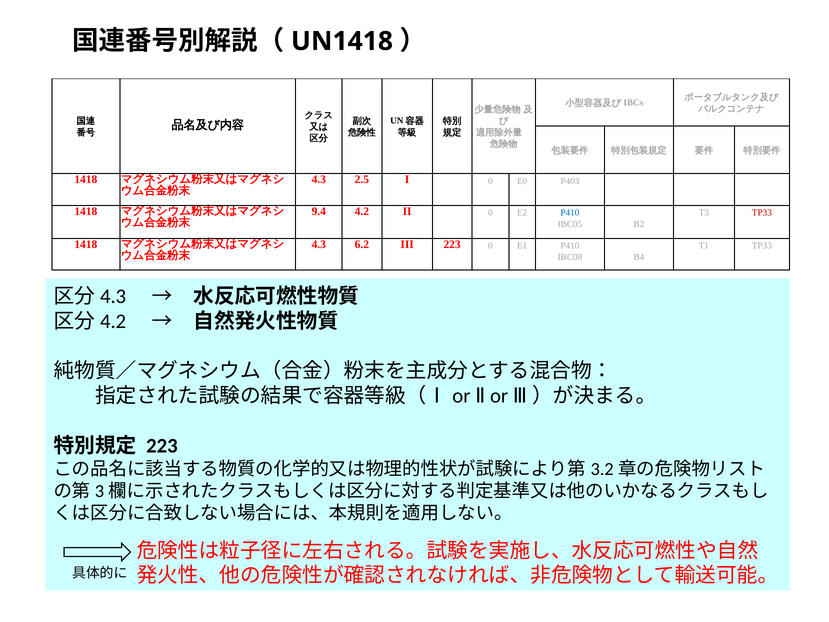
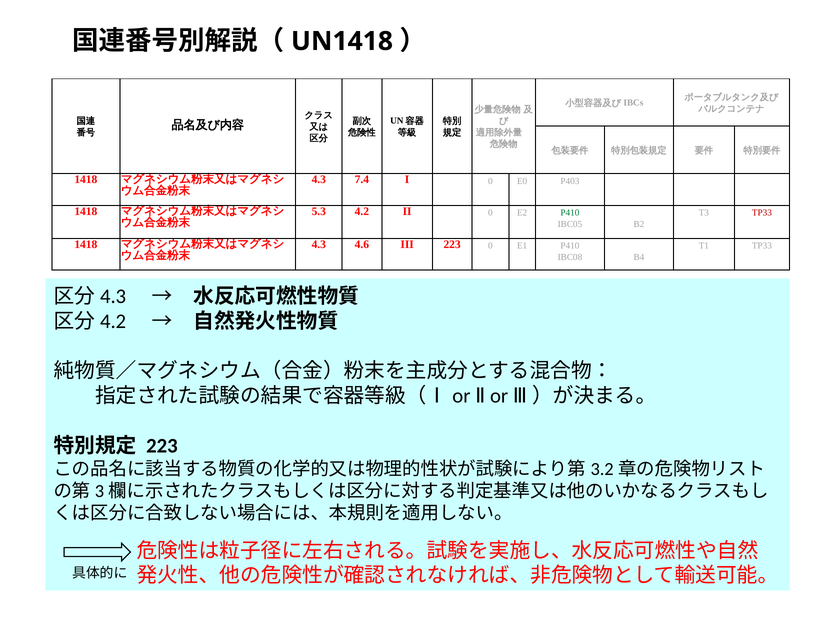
2.5: 2.5 -> 7.4 (362, 180)
9.4: 9.4 -> 5.3 (319, 211)
P410 colour: blue -> green (570, 213)
6.2: 6.2 -> 4.6 (362, 244)
